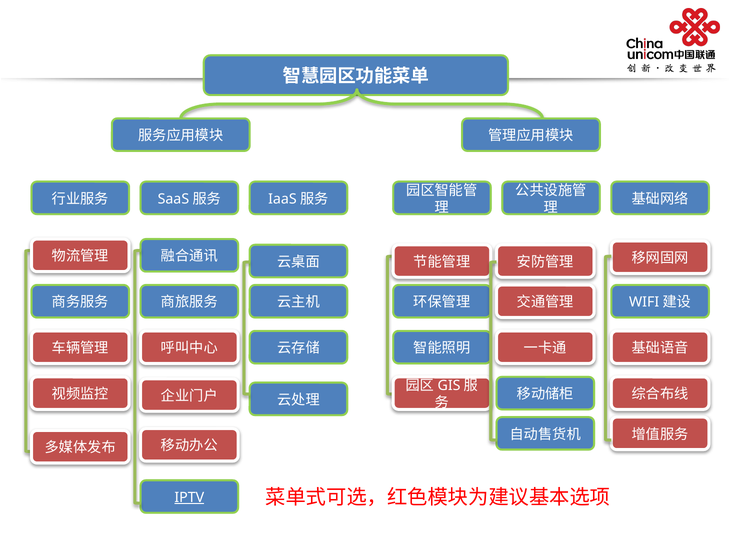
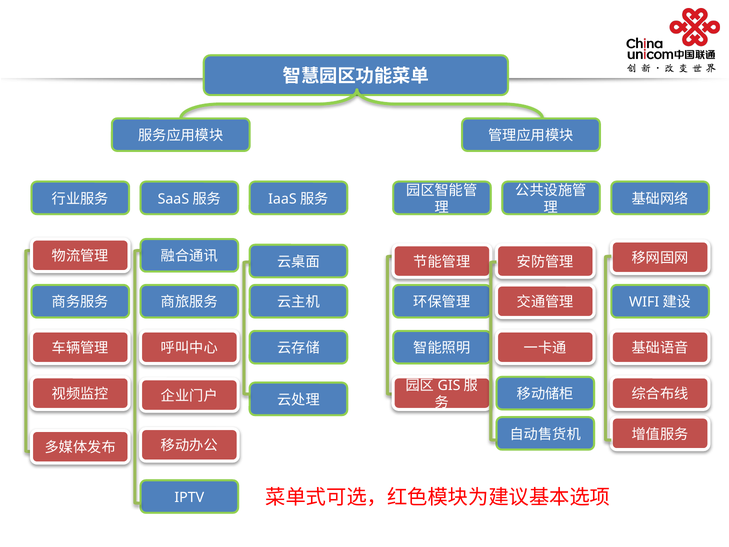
IPTV underline: present -> none (189, 497)
